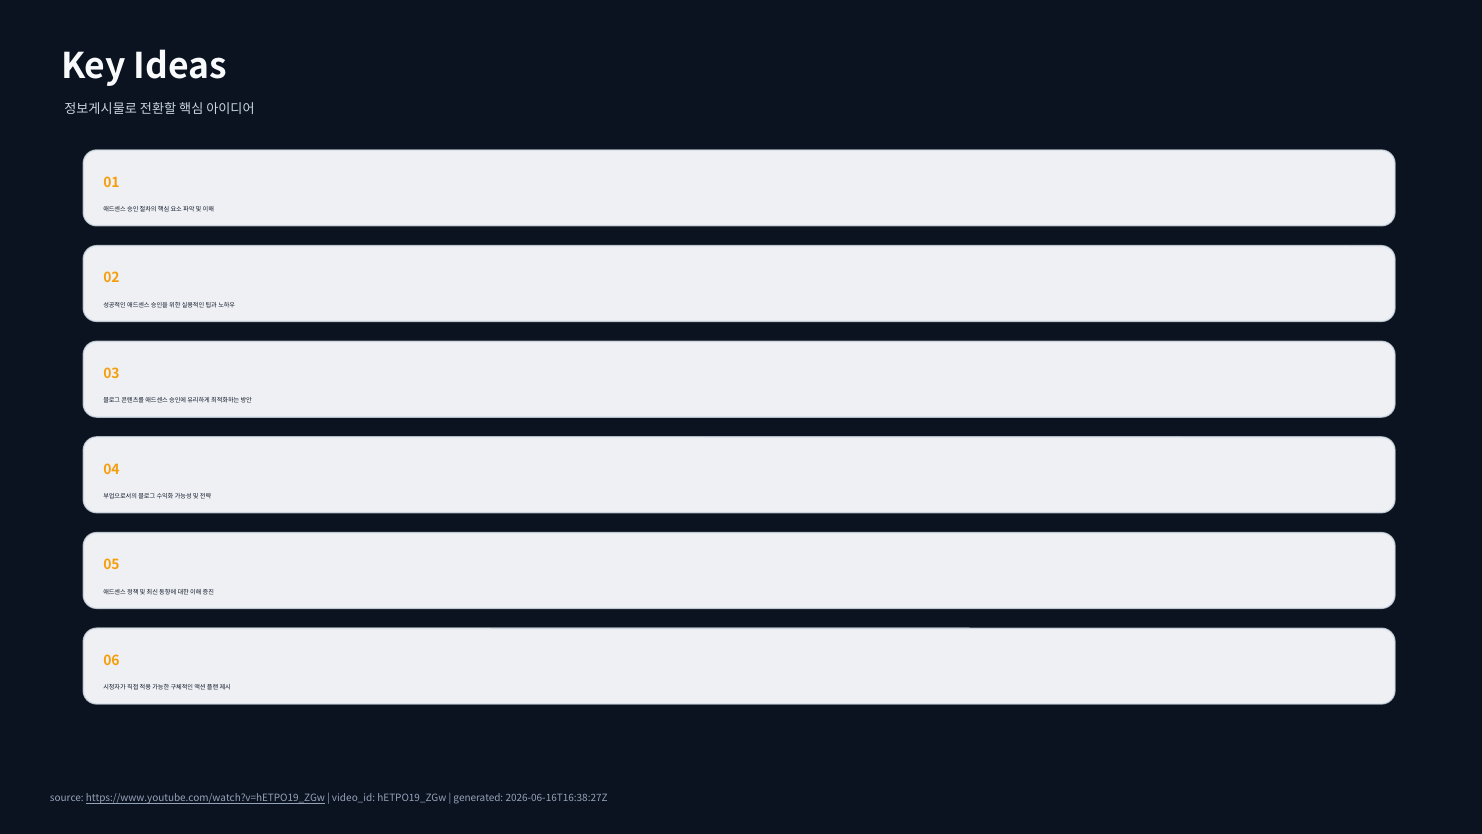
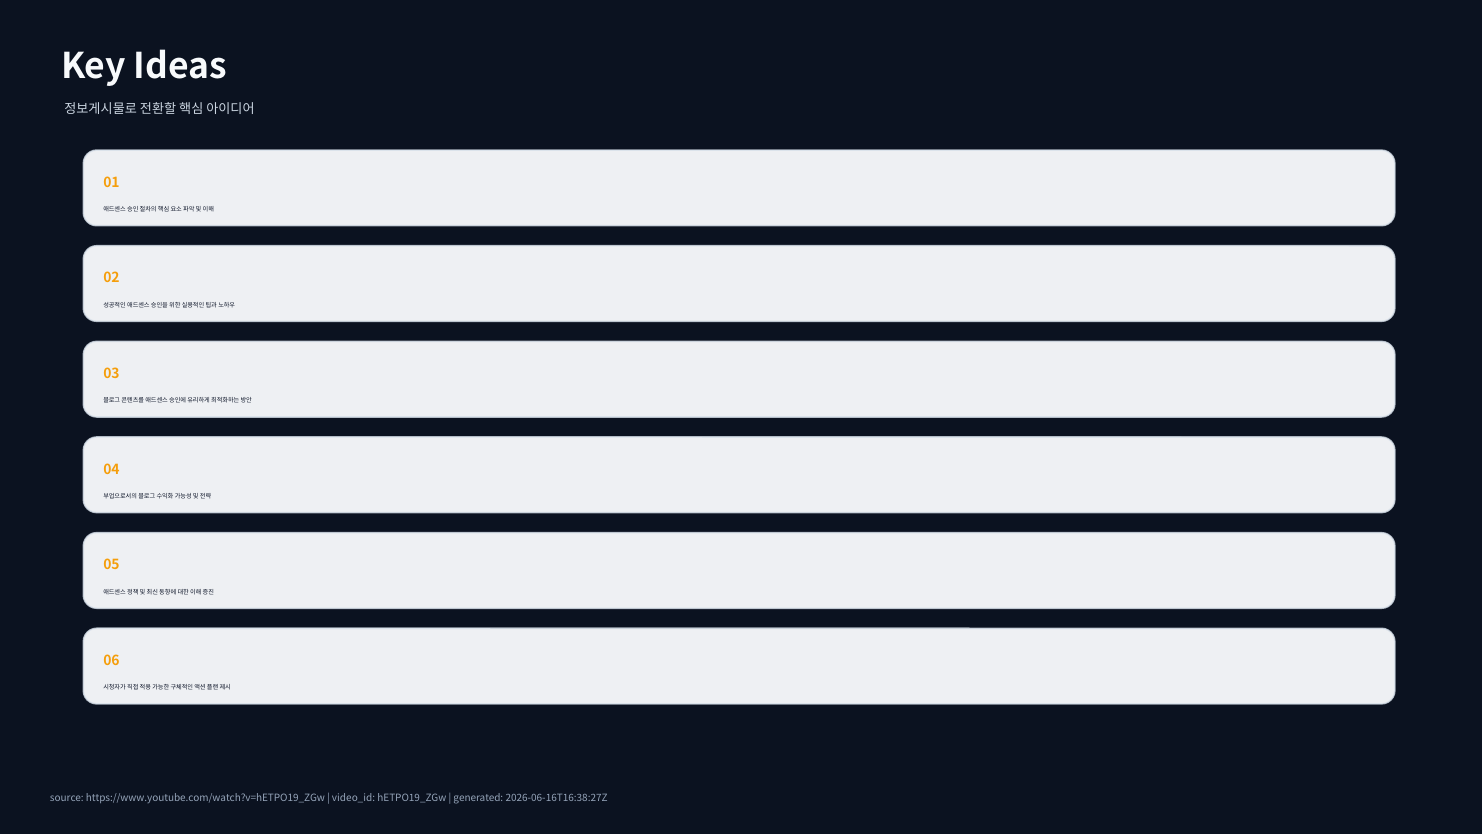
https://www.youtube.com/watch?v=hETPO19_ZGw underline: present -> none (205, 798)
